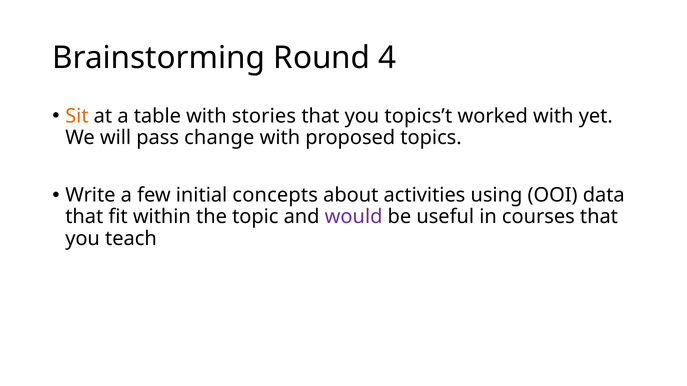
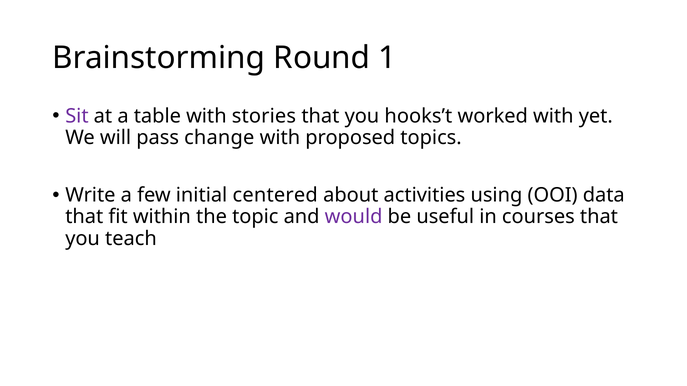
4: 4 -> 1 (387, 58)
Sit colour: orange -> purple (77, 116)
topics’t: topics’t -> hooks’t (418, 116)
concepts: concepts -> centered (275, 195)
